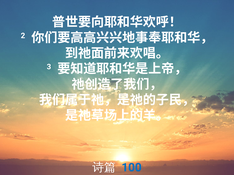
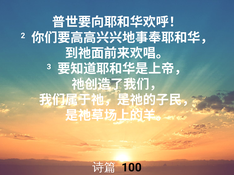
100 colour: blue -> black (132, 168)
